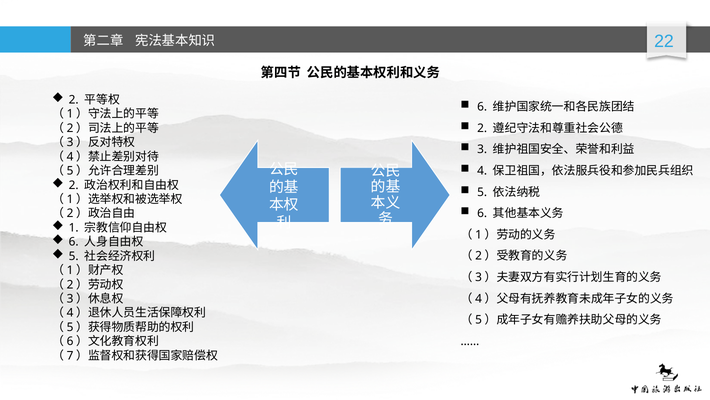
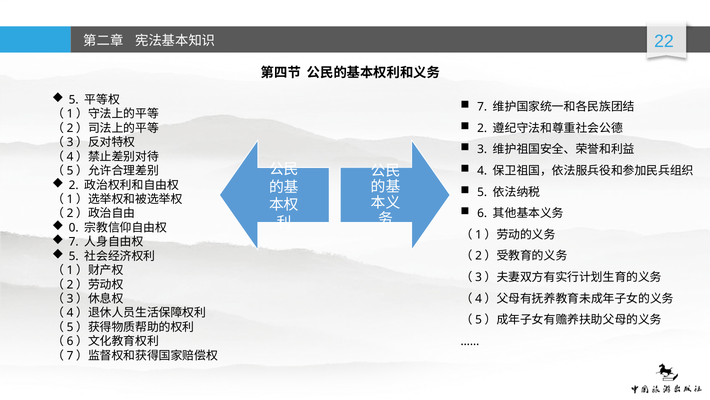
2: 2 -> 5 (74, 100)
6: 6 -> 7 (482, 107)
1: 1 -> 0 (74, 227)
6: 6 -> 7 (74, 242)
